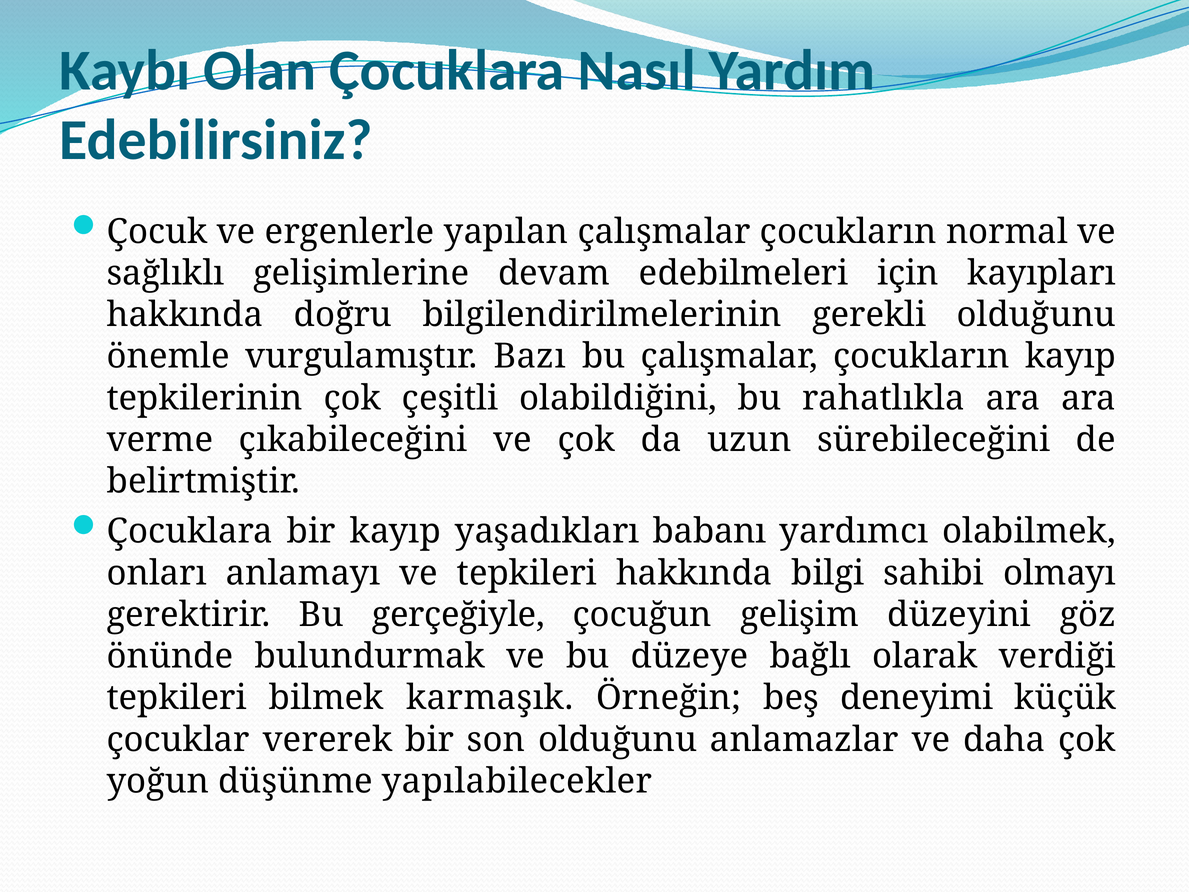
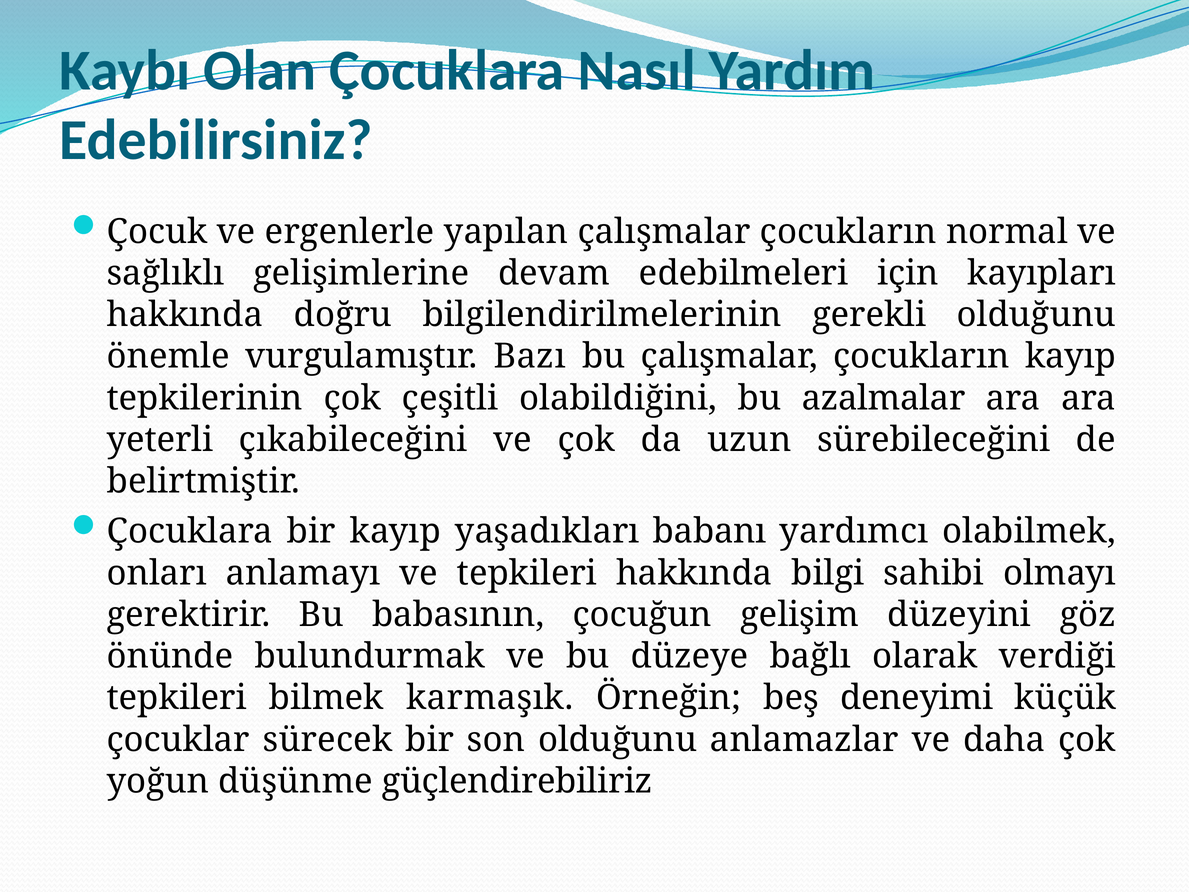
rahatlıkla: rahatlıkla -> azalmalar (884, 398)
verme: verme -> yeterli (160, 440)
gerçeğiyle: gerçeğiyle -> babasının (458, 615)
vererek: vererek -> sürecek (328, 739)
yapılabilecekler: yapılabilecekler -> güçlendirebiliriz (517, 781)
